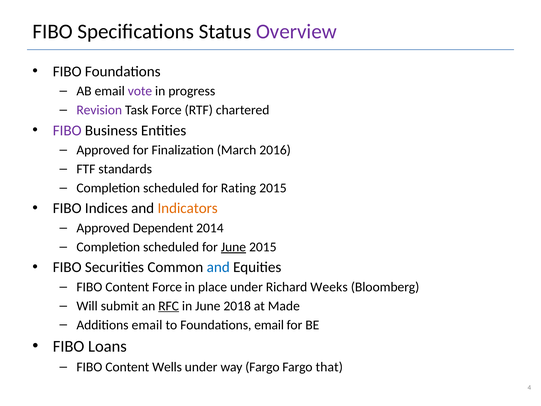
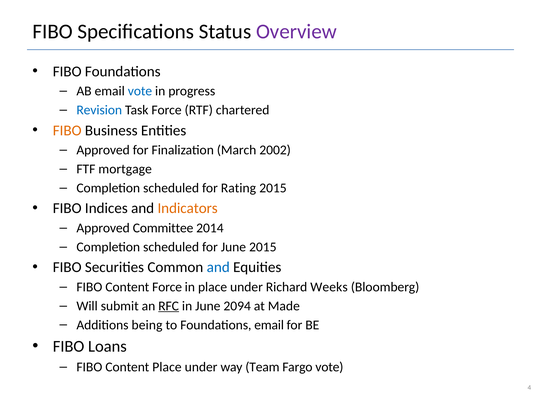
vote colour: purple -> blue (140, 91)
Revision colour: purple -> blue (99, 110)
FIBO colour: purple -> orange (67, 130)
2016: 2016 -> 2002 (275, 150)
standards: standards -> mortgage (125, 169)
Dependent: Dependent -> Committee (163, 228)
June underline: present -> none (233, 247)
2018: 2018 -> 2094 (237, 306)
Additions email: email -> being (147, 325)
Content Wells: Wells -> Place (167, 367)
way Fargo: Fargo -> Team (262, 367)
Fargo that: that -> vote (329, 367)
